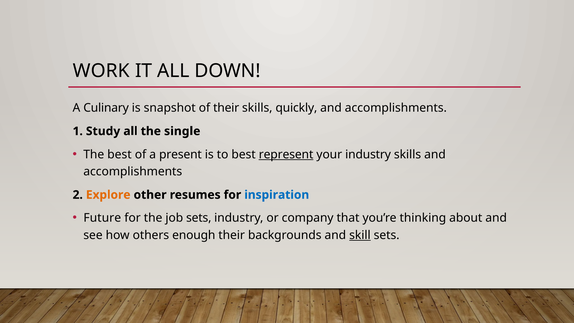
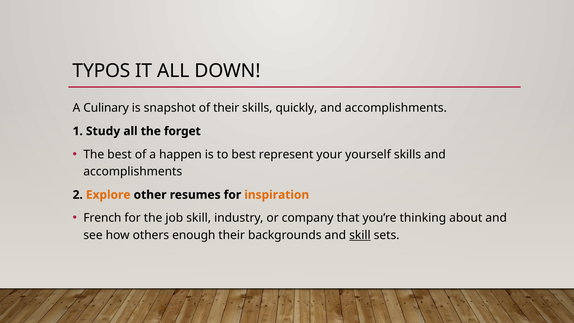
WORK: WORK -> TYPOS (101, 71)
single: single -> forget (182, 131)
present: present -> happen (180, 154)
represent underline: present -> none (286, 154)
your industry: industry -> yourself (368, 154)
inspiration colour: blue -> orange (277, 195)
Future: Future -> French (102, 218)
job sets: sets -> skill (199, 218)
